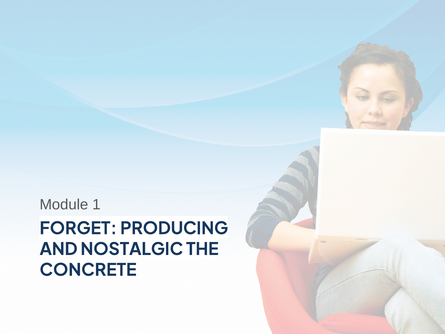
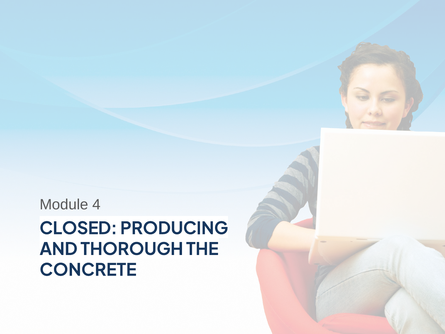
1: 1 -> 4 (96, 204)
FORGET: FORGET -> CLOSED (78, 228)
NOSTALGIC: NOSTALGIC -> THOROUGH (132, 249)
